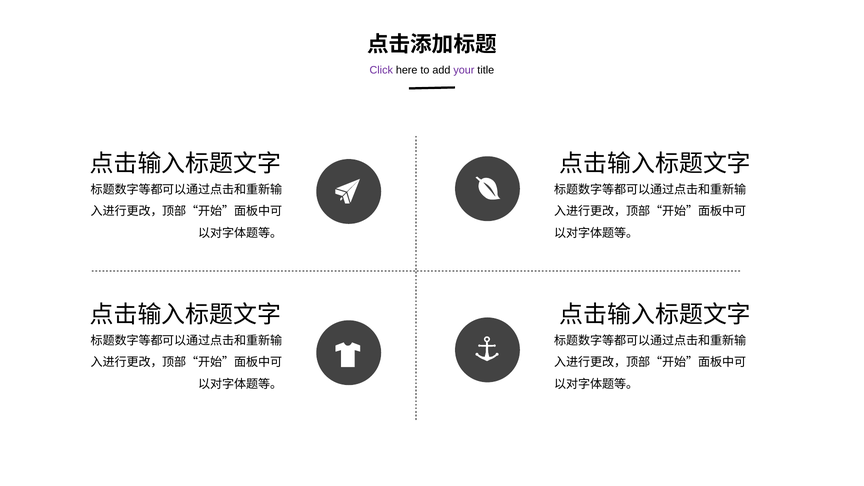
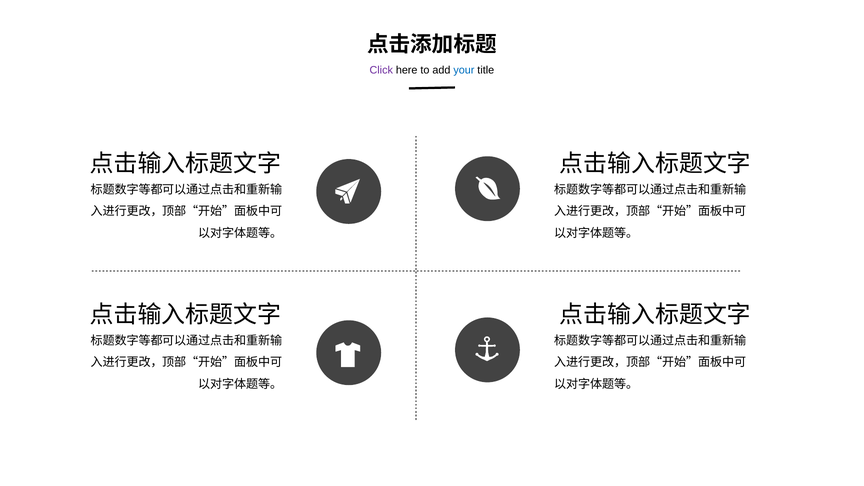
your colour: purple -> blue (464, 70)
